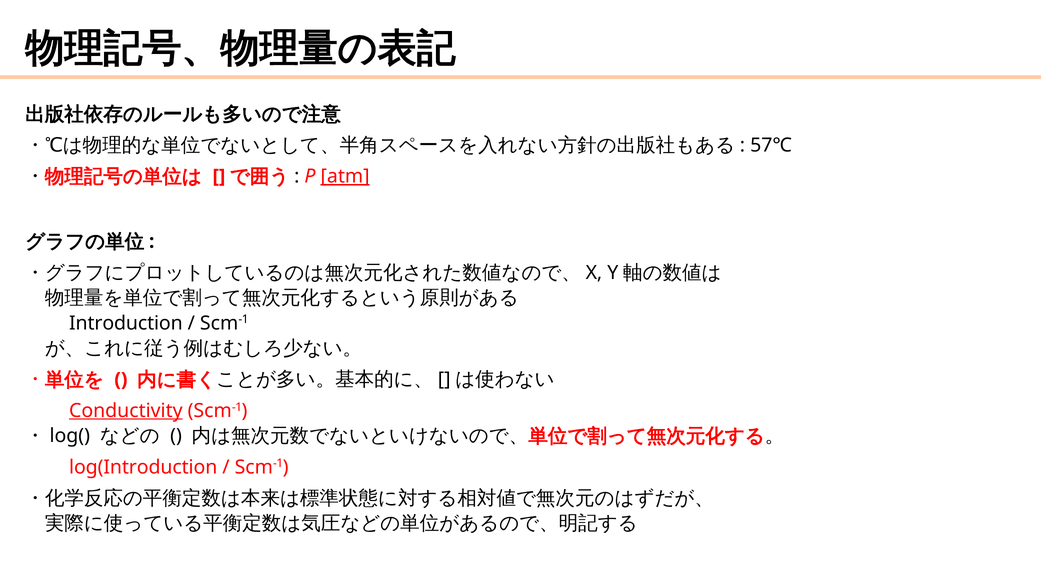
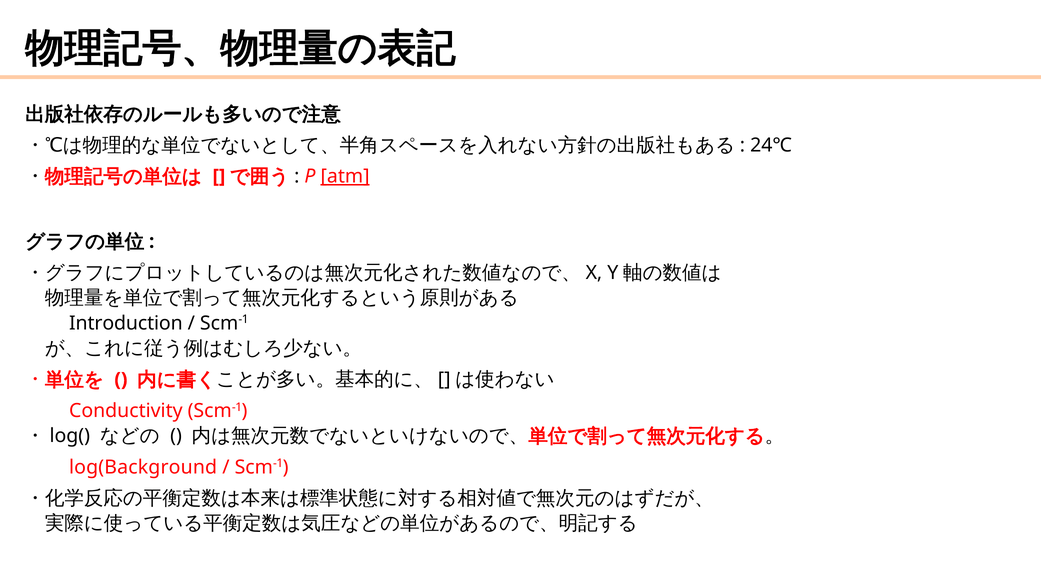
57℃: 57℃ -> 24℃ (771, 145)
Conductivity underline: present -> none (126, 410)
log(Introduction: log(Introduction -> log(Background (143, 467)
